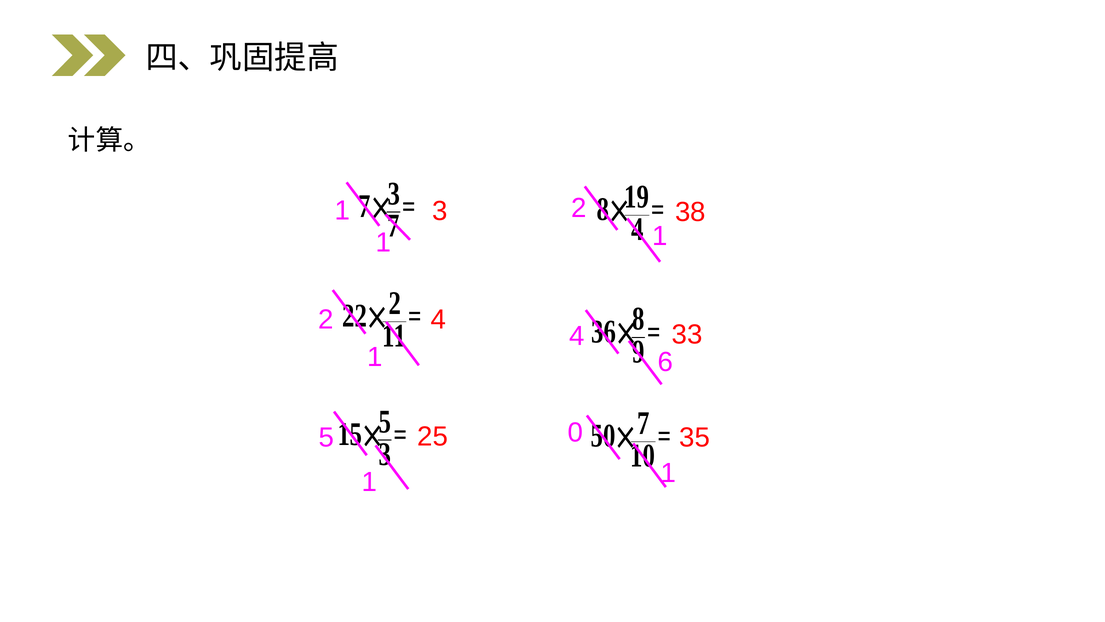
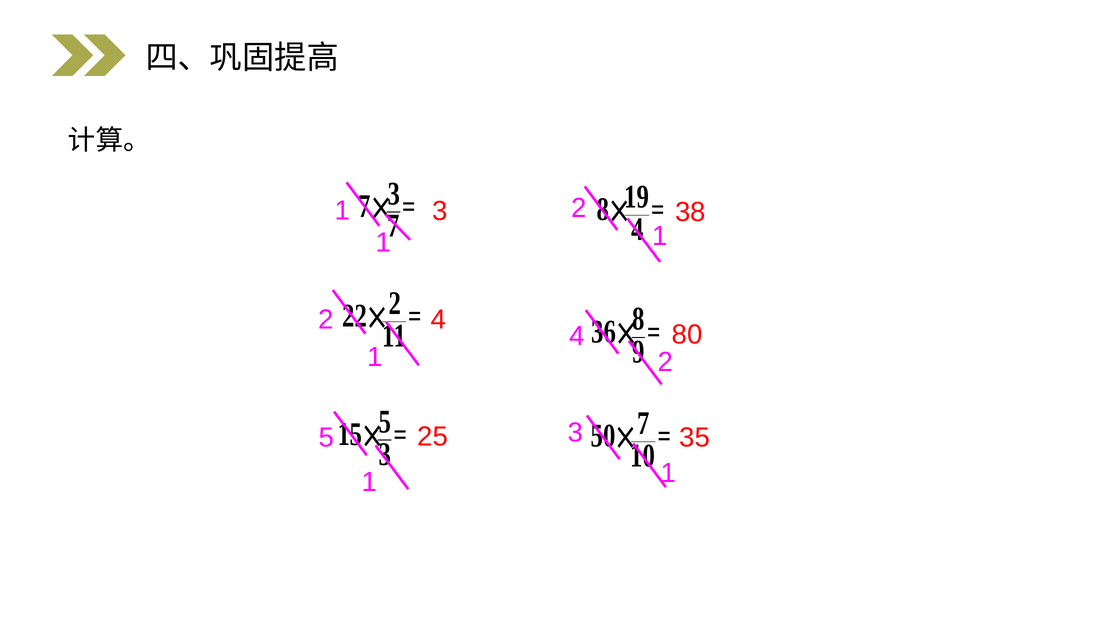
33: 33 -> 80 (687, 334)
1 6: 6 -> 2 (665, 362)
25 0: 0 -> 3 (576, 432)
